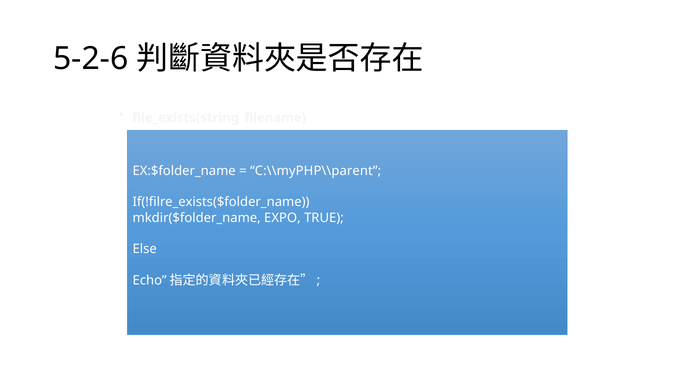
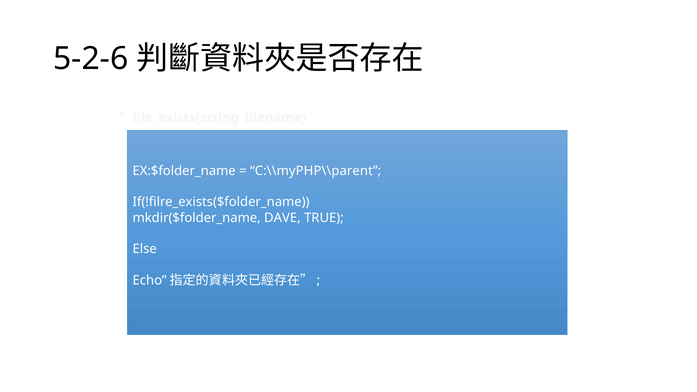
EXPO: EXPO -> DAVE (282, 218)
